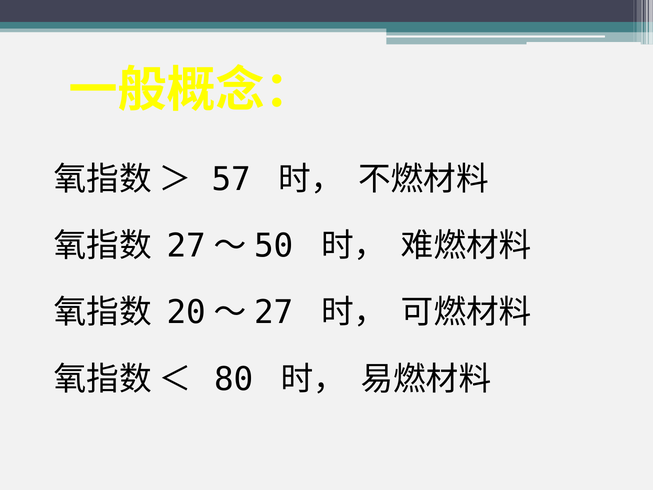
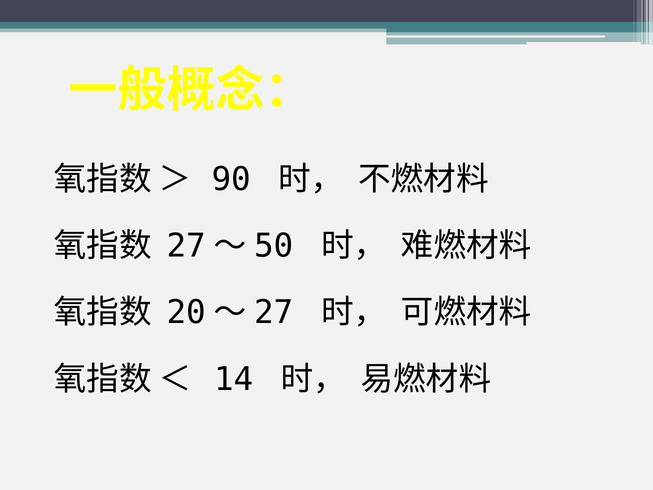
57: 57 -> 90 (231, 179)
80: 80 -> 14 (234, 379)
